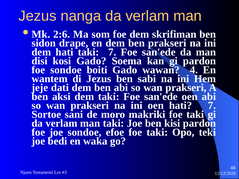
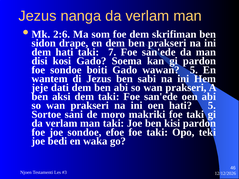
wawan 4: 4 -> 5 (194, 70)
hati 7: 7 -> 5 (212, 106)
